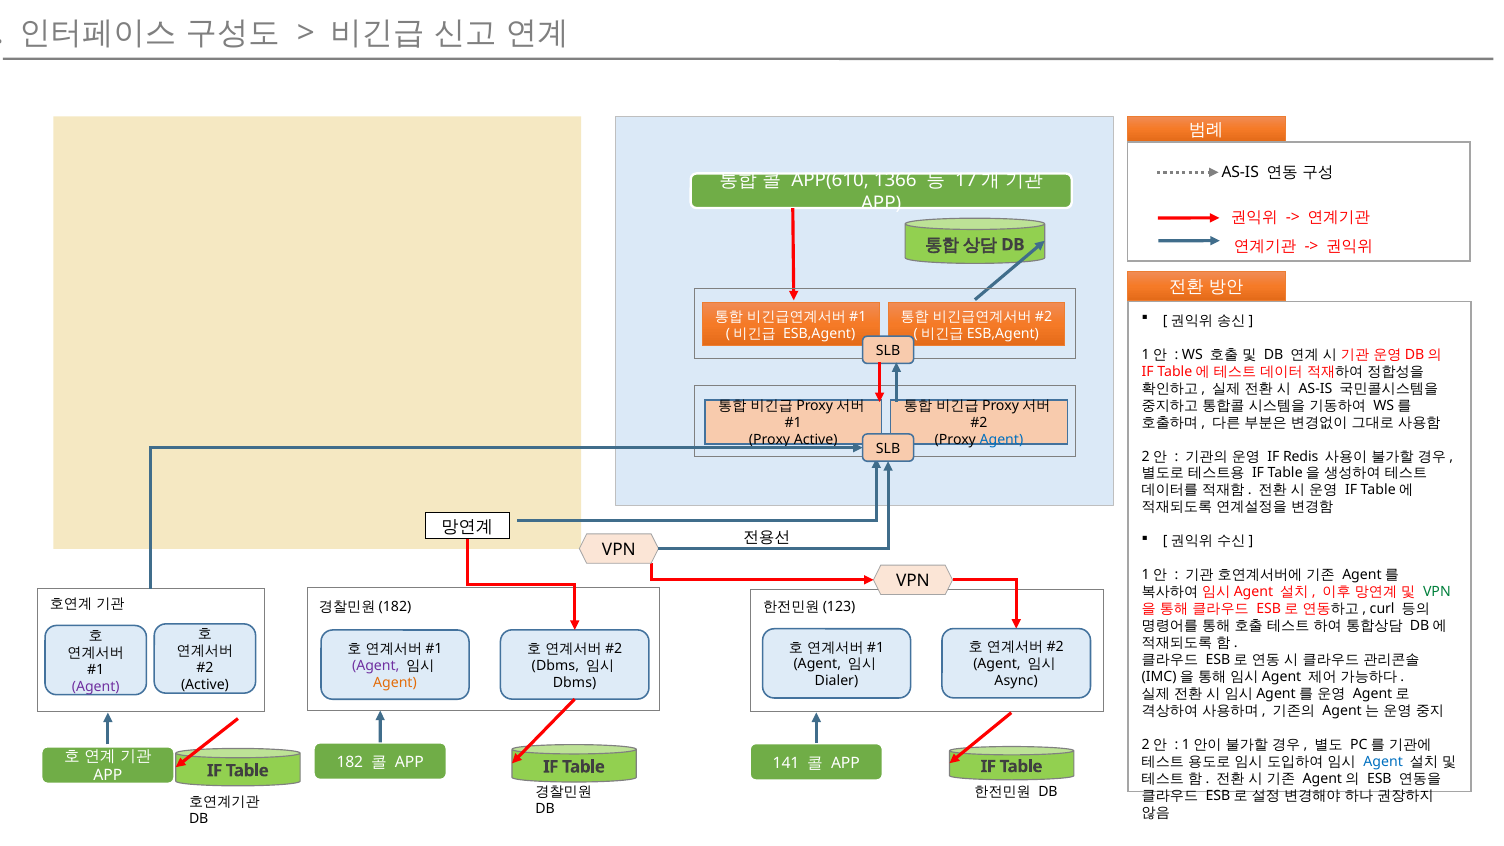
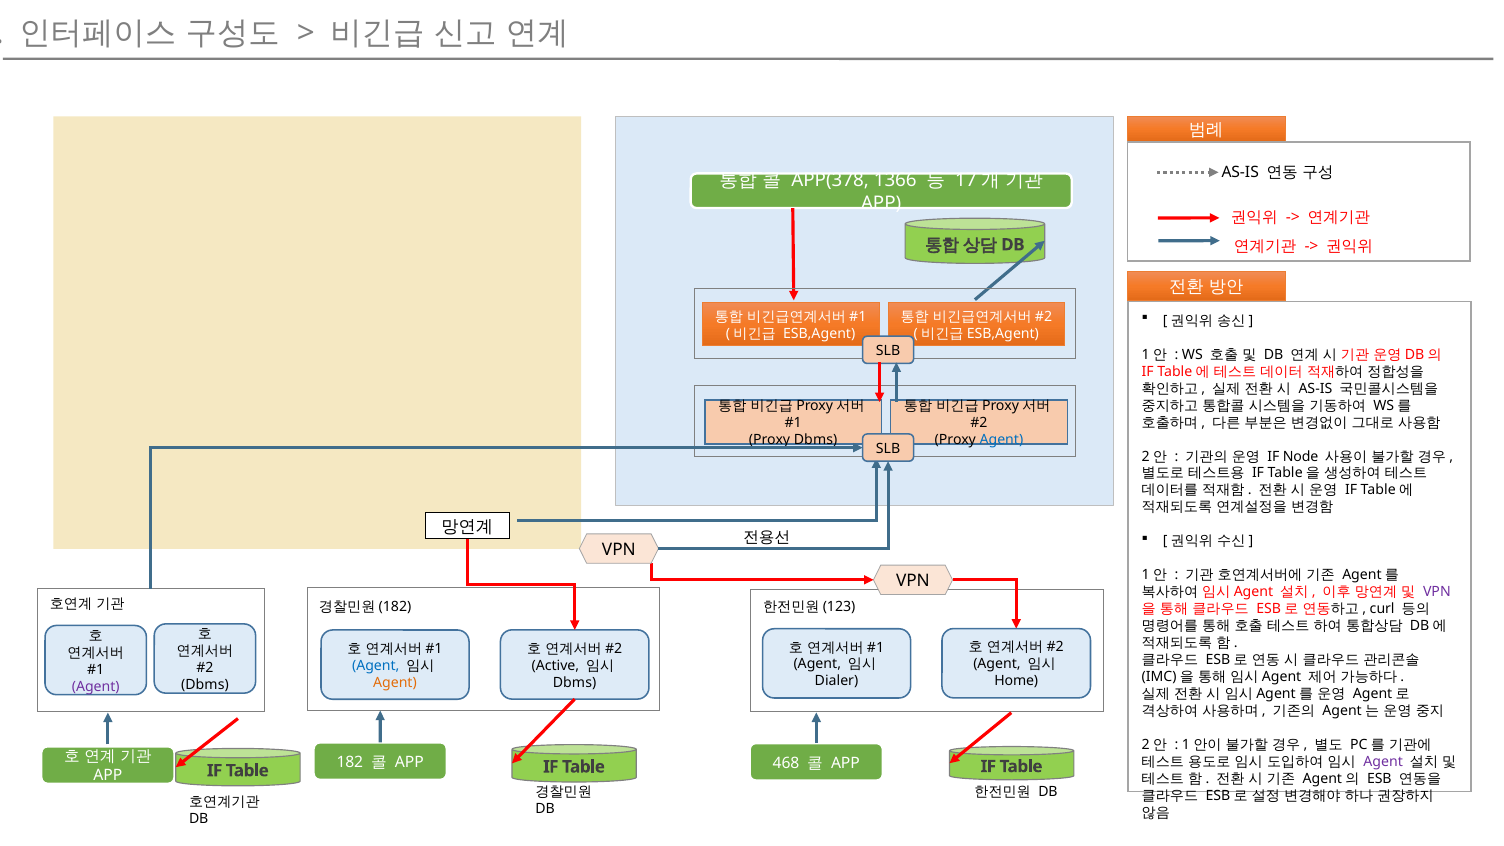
APP(610: APP(610 -> APP(378 (830, 181)
Proxy Active: Active -> Dbms (816, 440)
Redis: Redis -> Node (1301, 456)
VPN colour: green -> purple (1437, 592)
Dbms: Dbms -> Active (555, 665)
Agent colour: purple -> blue (376, 666)
Async: Async -> Home (1016, 681)
Active: Active -> Dbms (205, 685)
Agent colour: blue -> purple (1383, 762)
141: 141 -> 468 (786, 763)
